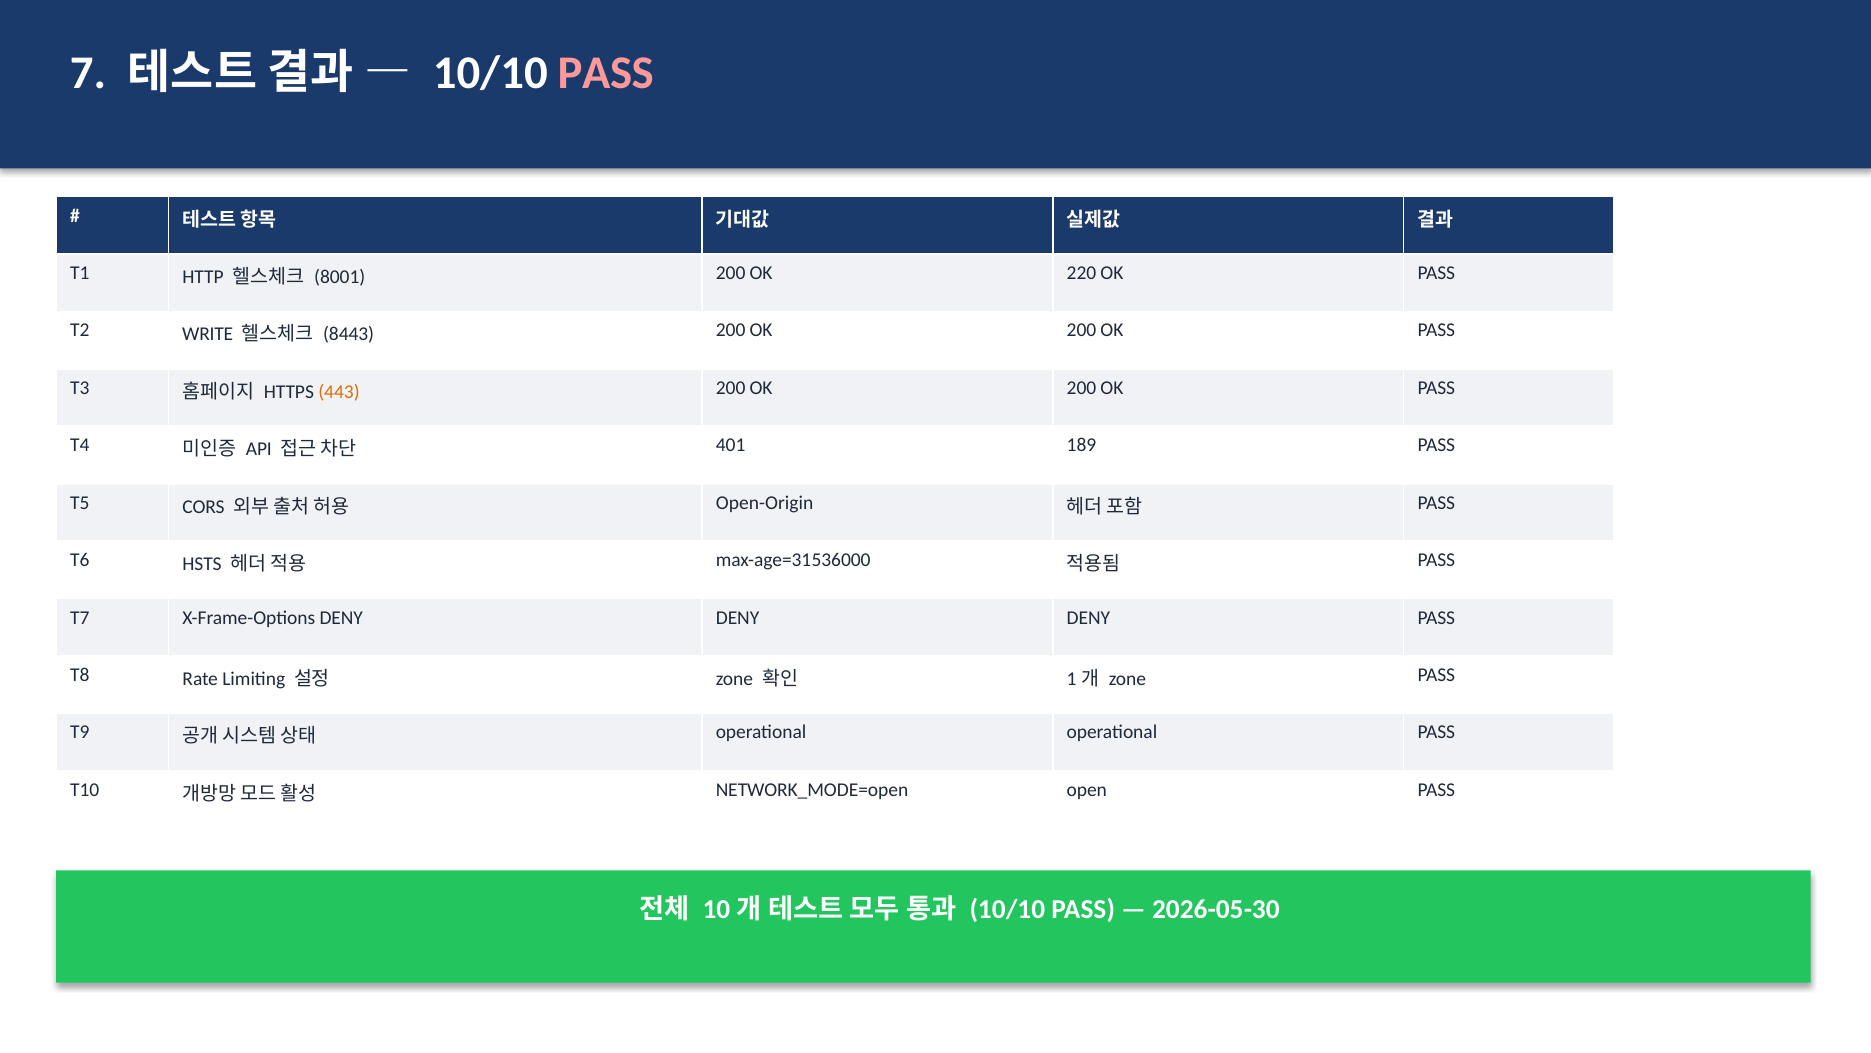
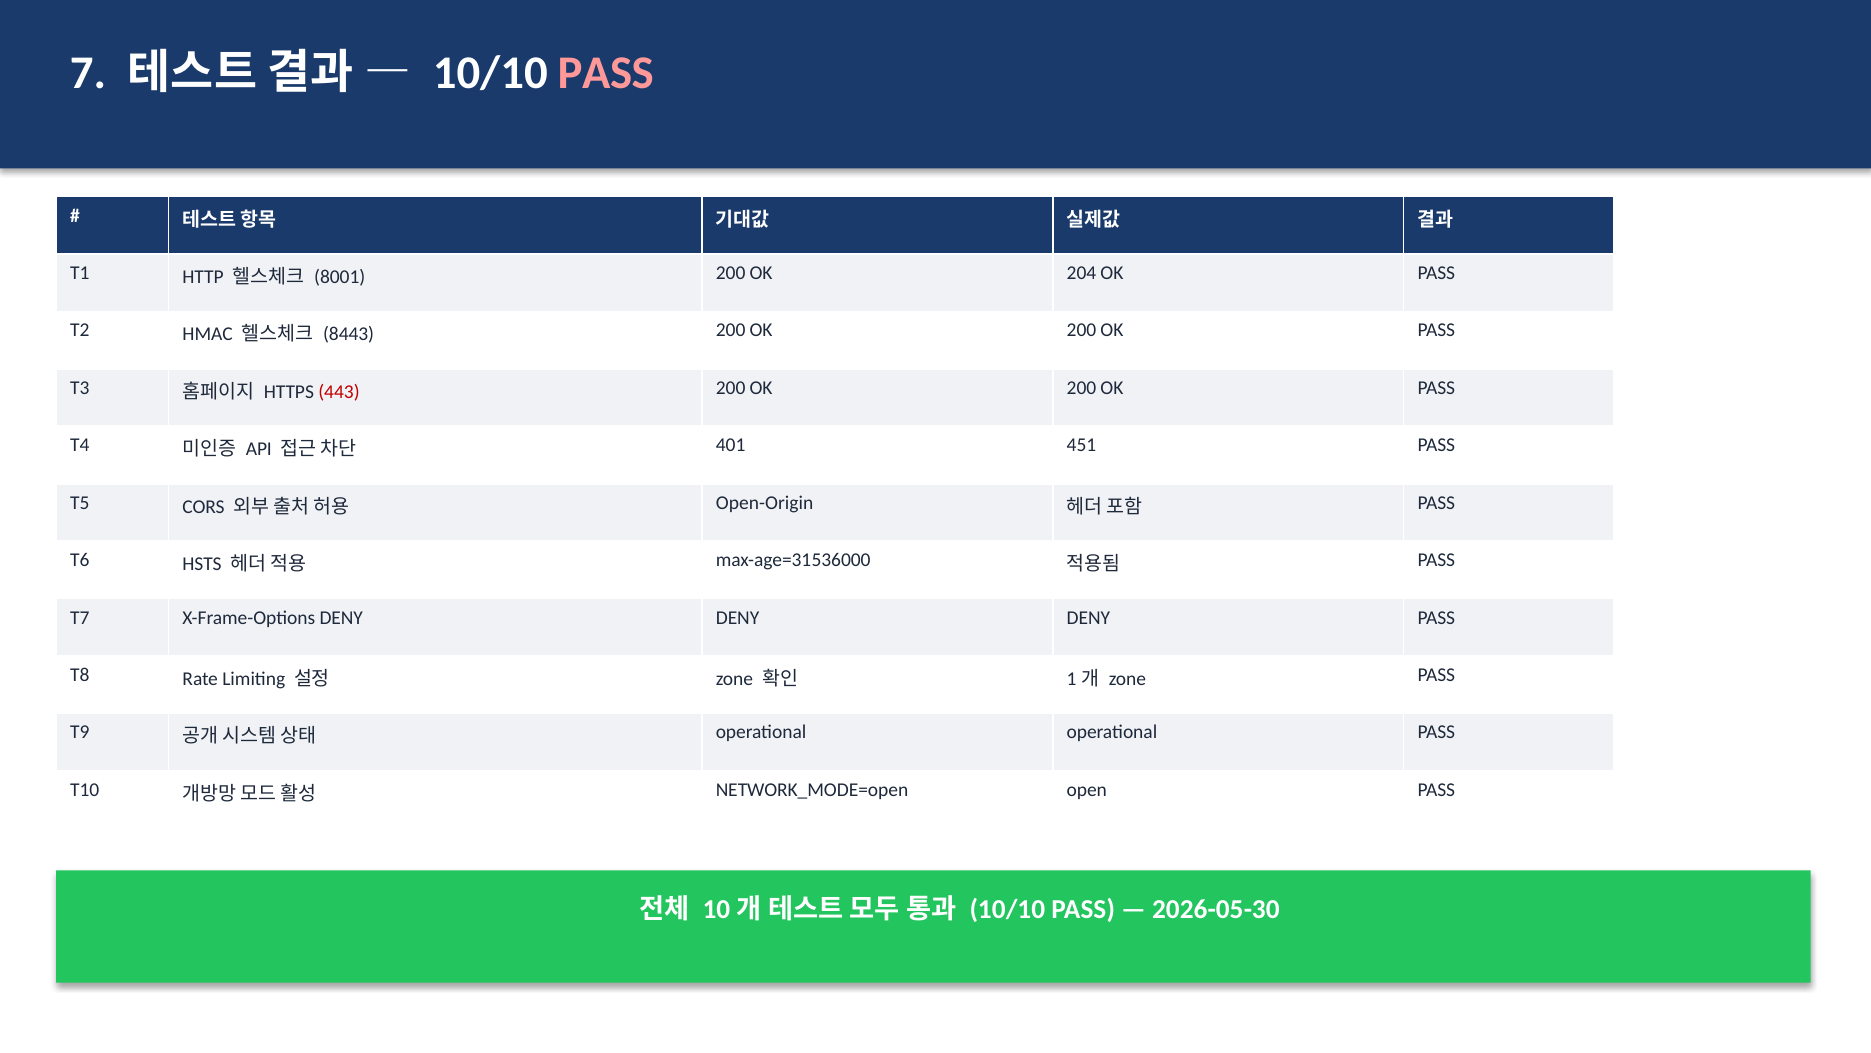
220: 220 -> 204 (1082, 273)
WRITE: WRITE -> HMAC (208, 334)
443 colour: orange -> red (339, 392)
189: 189 -> 451 (1082, 445)
